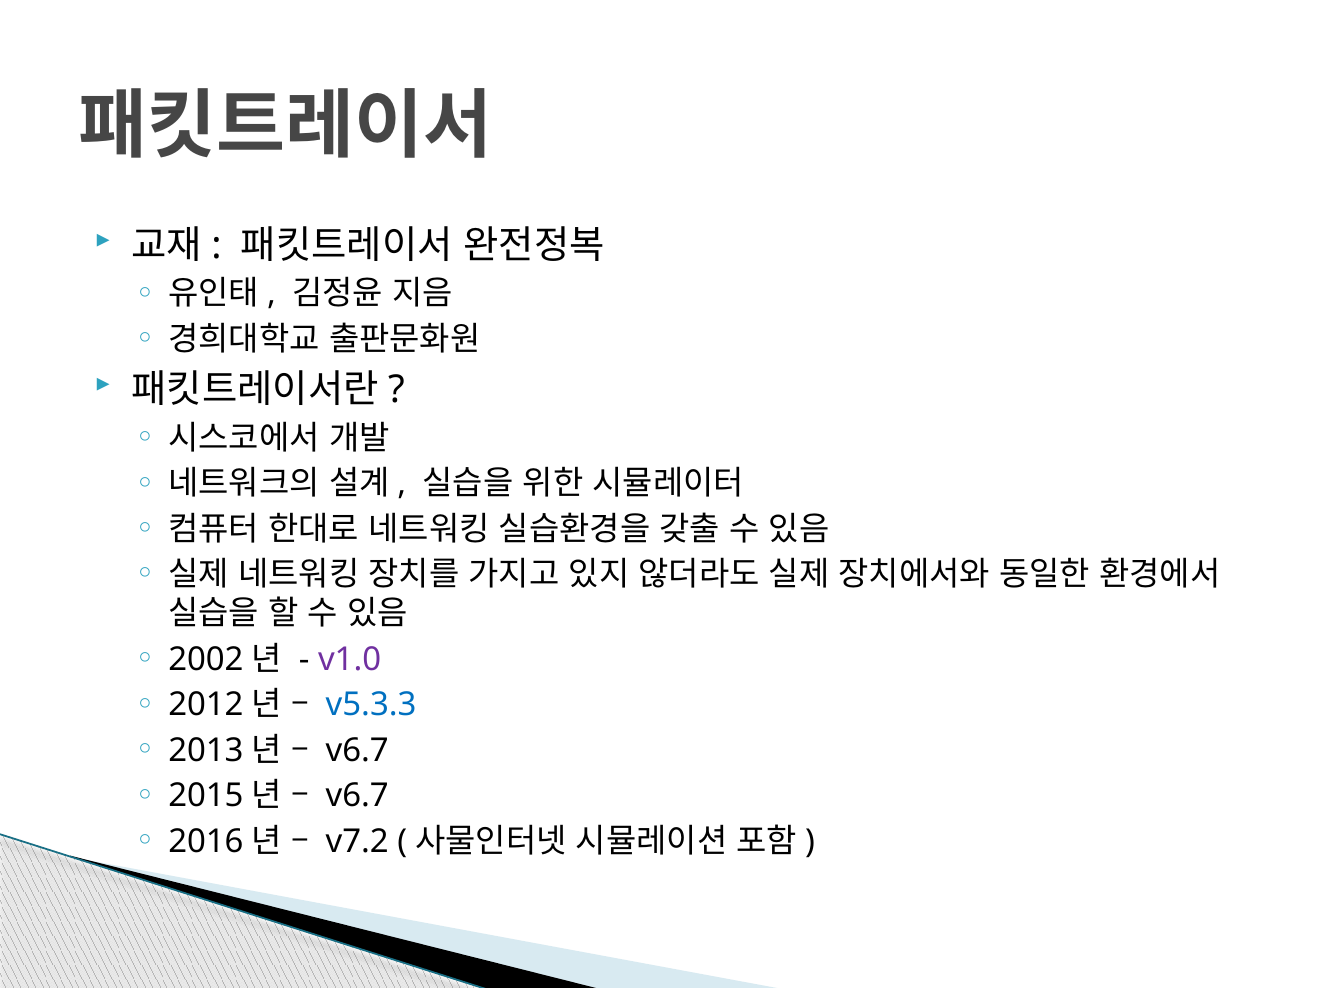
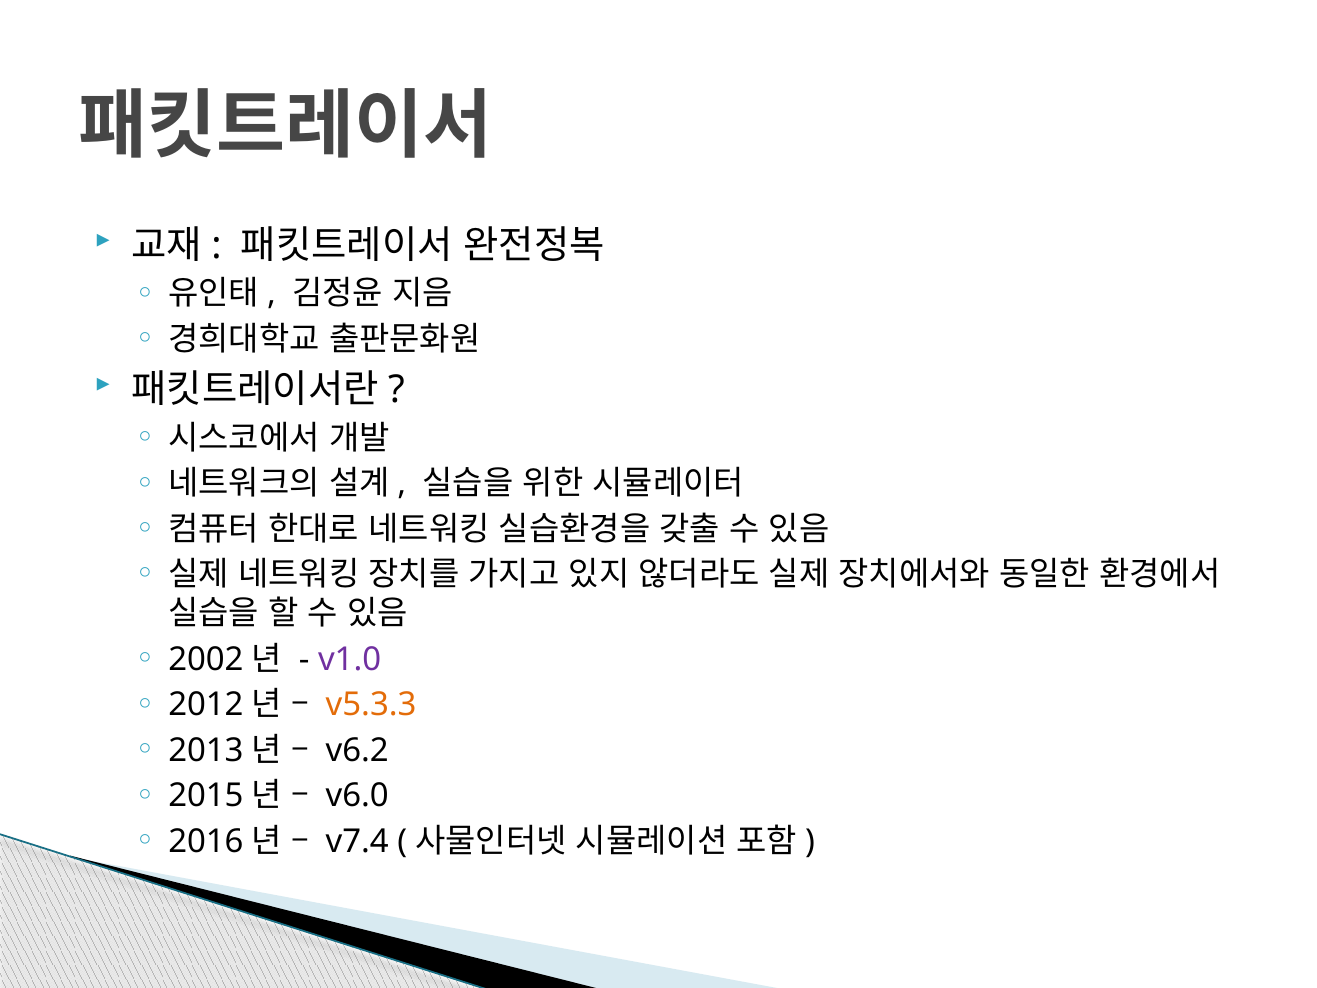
v5.3.3 colour: blue -> orange (371, 705)
v6.7: v6.7 -> v6.2 (357, 750)
v6.7: v6.7 -> v6.0 (357, 796)
v7.2: v7.2 -> v7.4 (357, 841)
